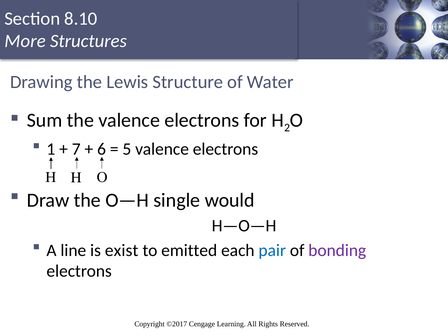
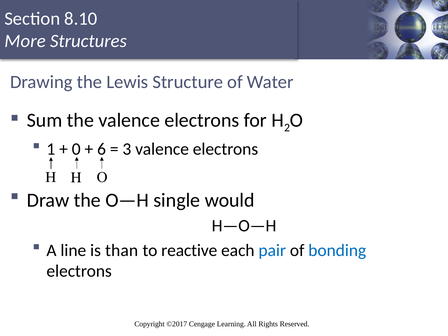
7: 7 -> 0 (76, 149)
5: 5 -> 3 (127, 149)
exist: exist -> than (122, 250)
emitted: emitted -> reactive (189, 250)
bonding colour: purple -> blue (337, 250)
